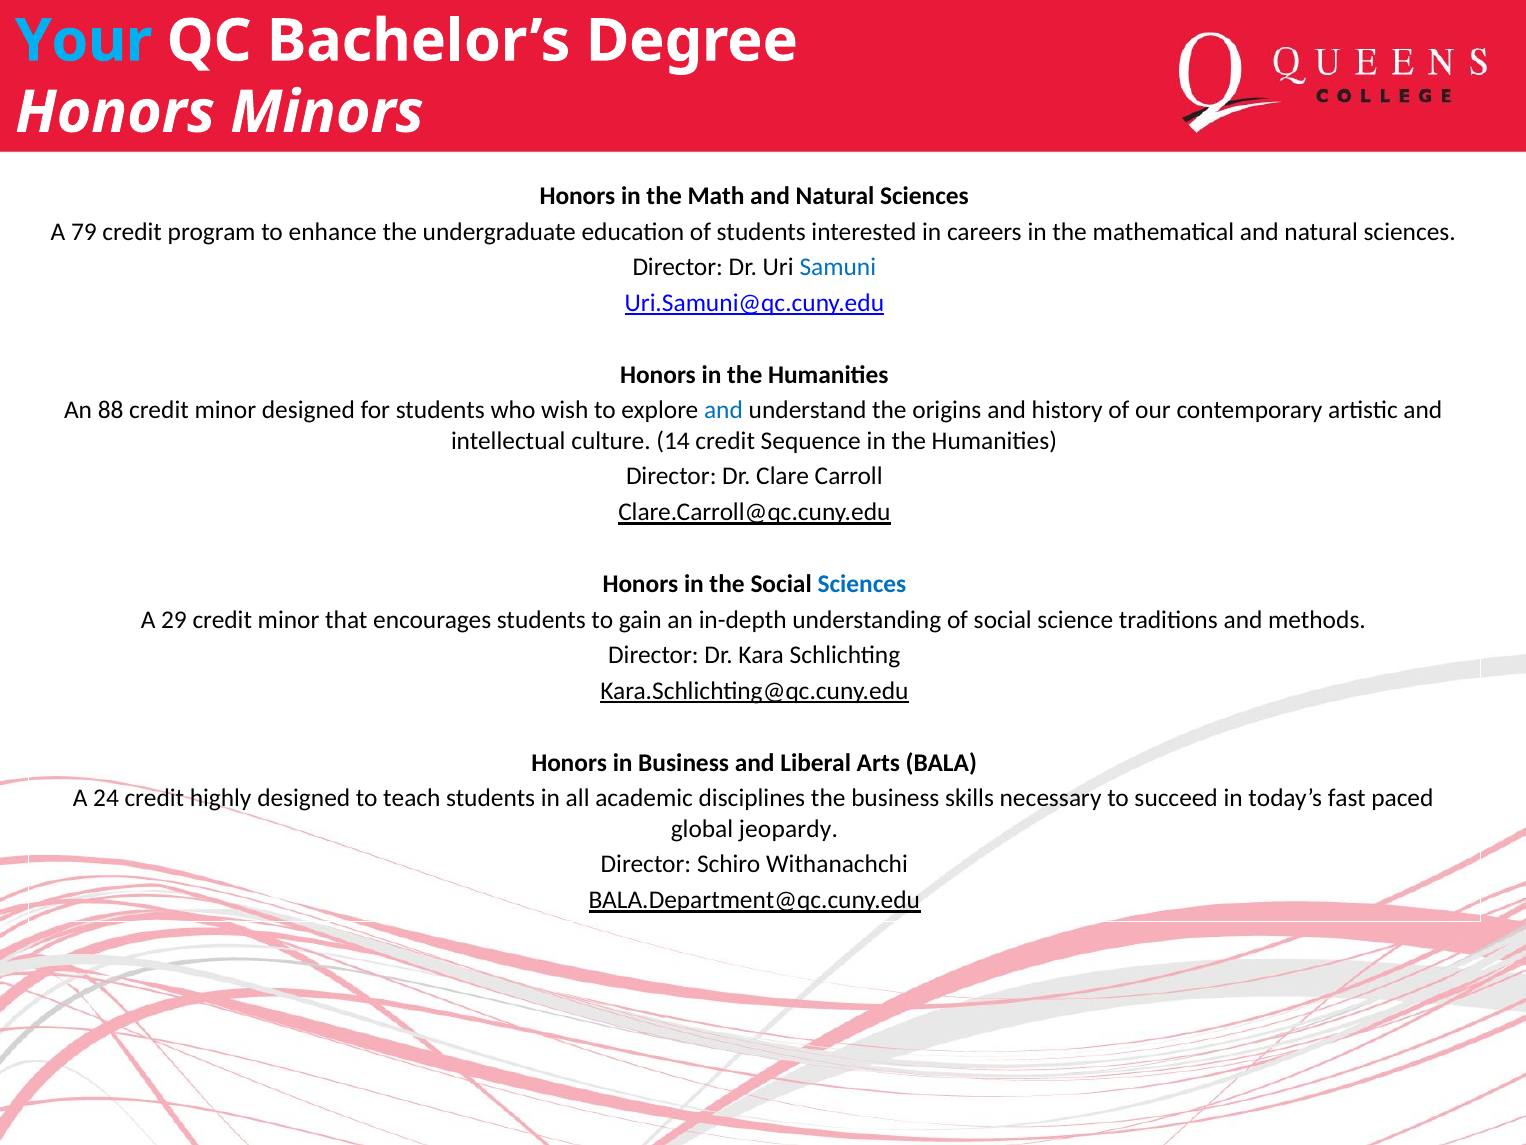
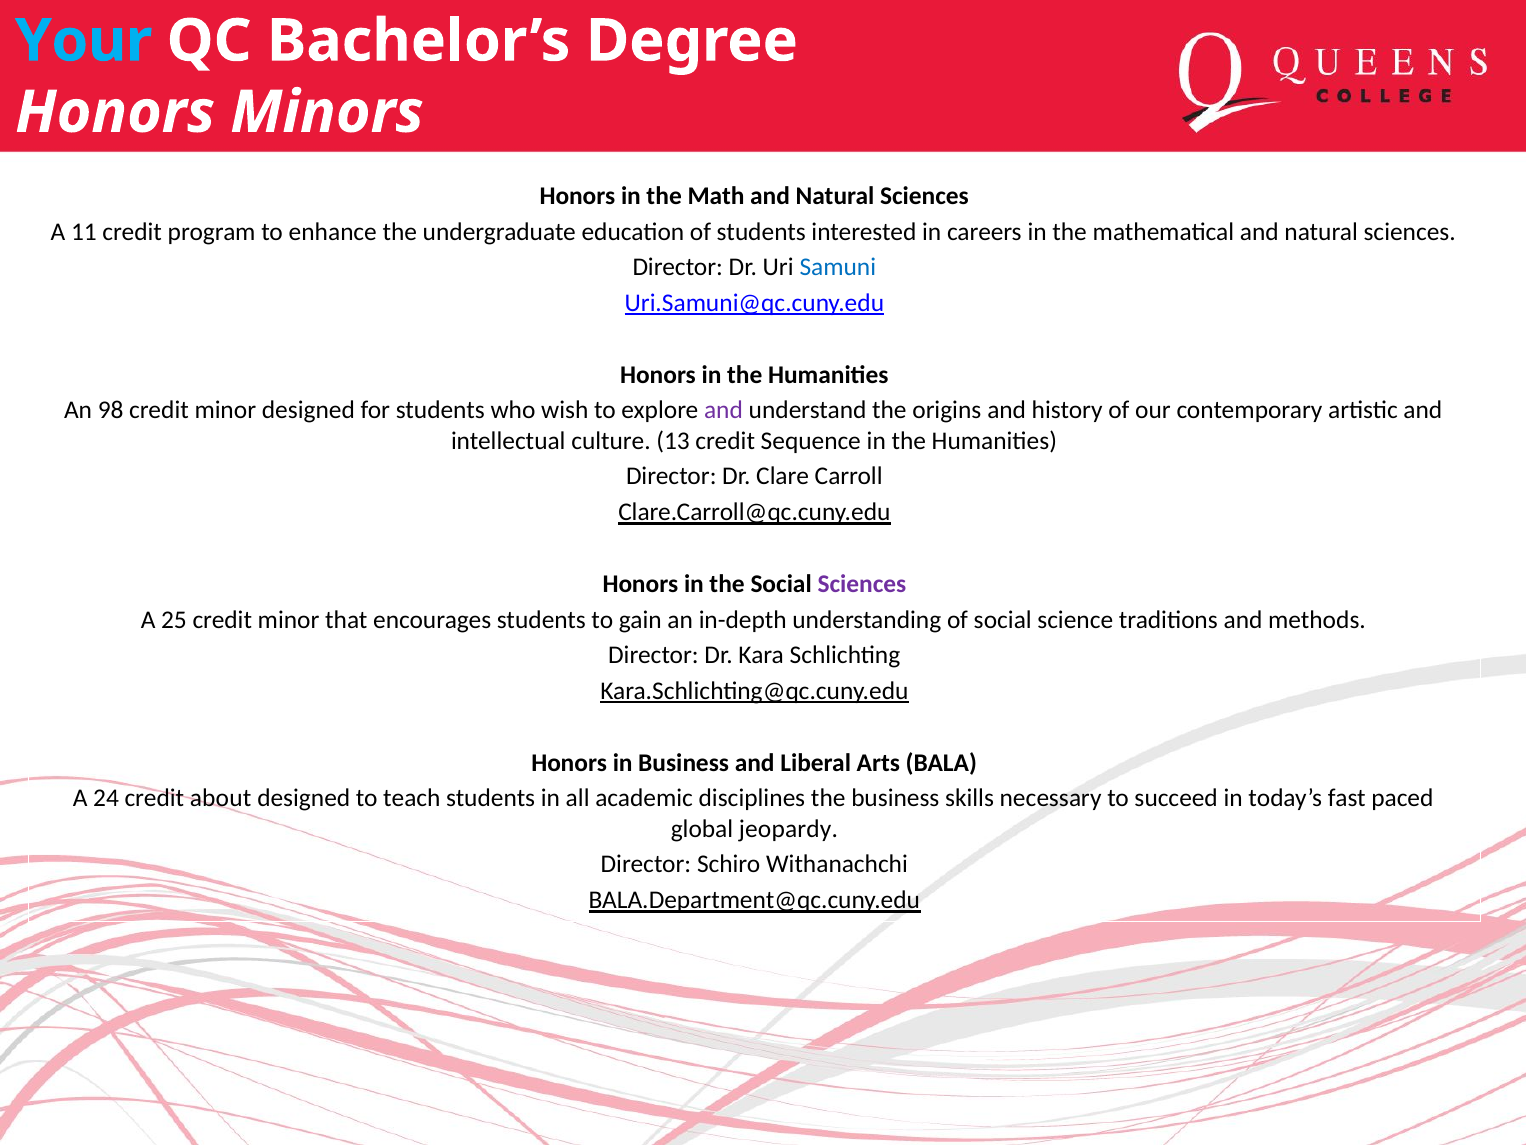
79: 79 -> 11 (84, 232)
88: 88 -> 98 (111, 410)
and colour: blue -> purple (723, 410)
14: 14 -> 13 (673, 441)
Sciences colour: blue -> purple (862, 584)
29: 29 -> 25 (174, 619)
highly: highly -> about (221, 798)
